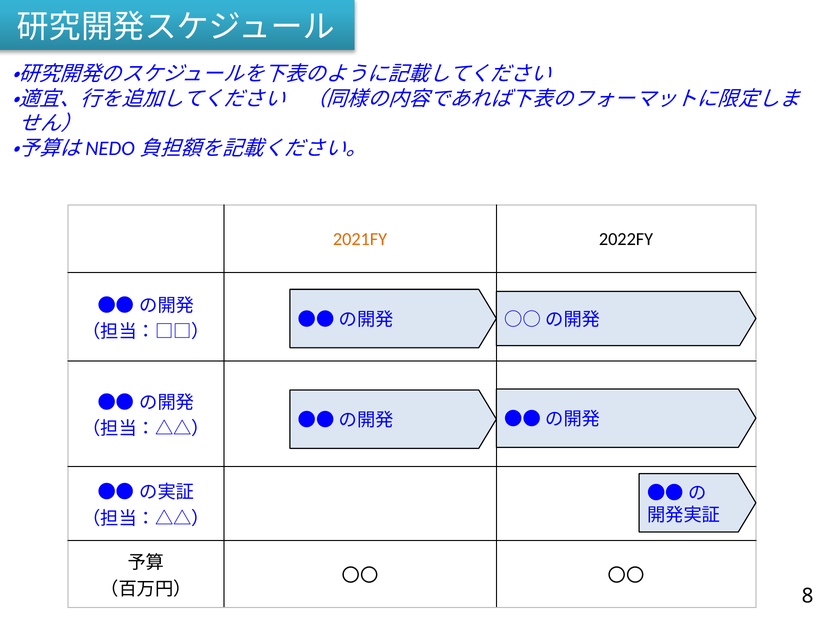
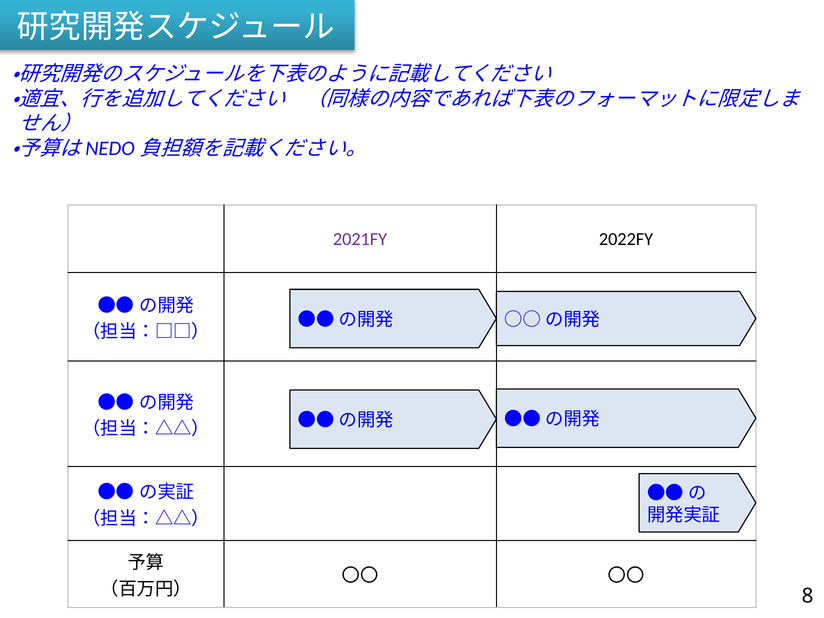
2021FY colour: orange -> purple (360, 239)
